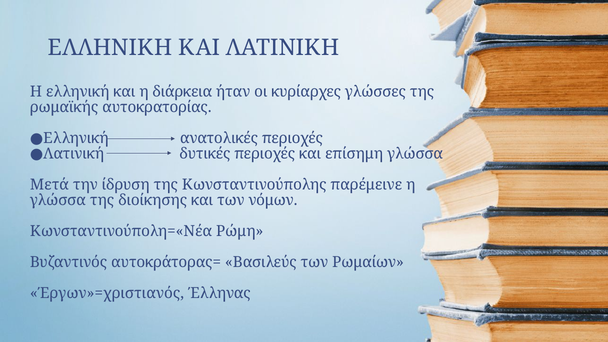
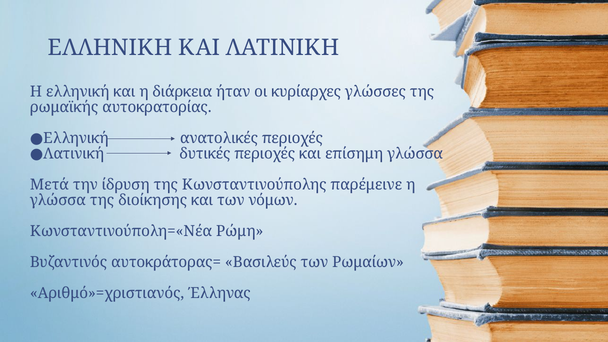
Έργων»=χριστιανός: Έργων»=χριστιανός -> Αριθμό»=χριστιανός (107, 293)
